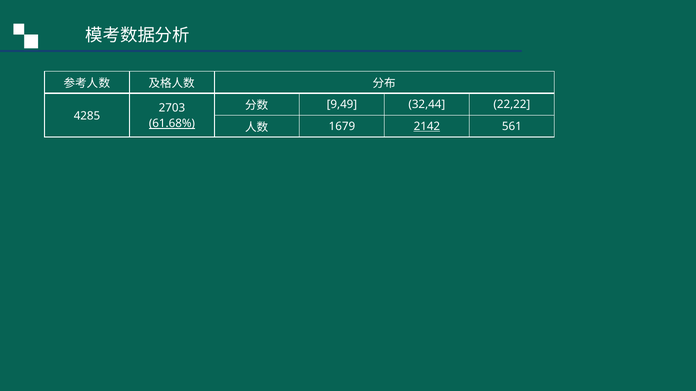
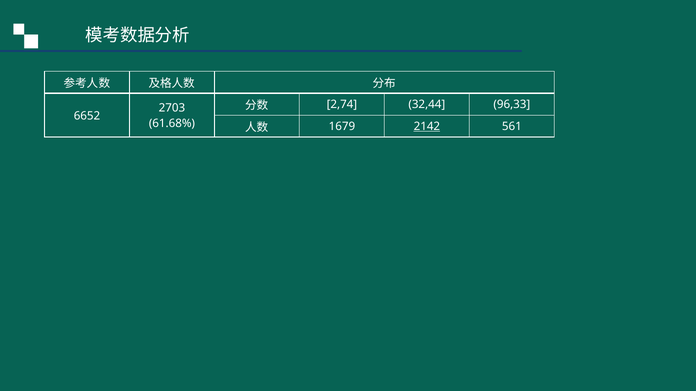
9,49: 9,49 -> 2,74 (342, 104)
22,22: 22,22 -> 96,33 (512, 104)
4285: 4285 -> 6652 (87, 116)
61.68% underline: present -> none (172, 124)
